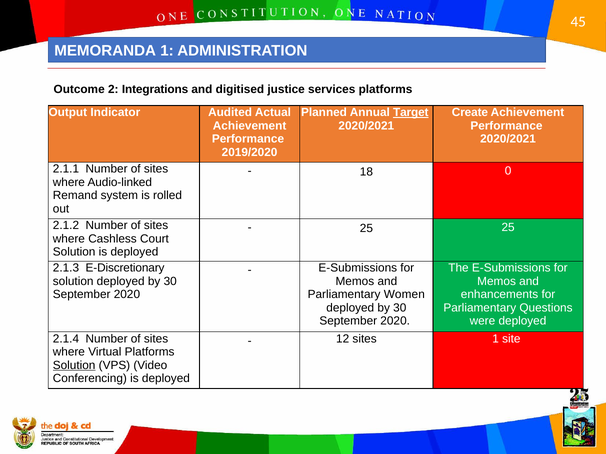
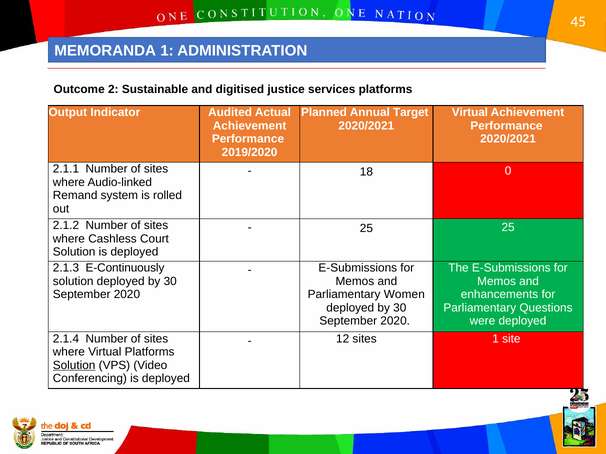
Integrations: Integrations -> Sustainable (155, 90)
Target underline: present -> none (411, 113)
Create: Create -> Virtual (470, 113)
E-Discretionary: E-Discretionary -> E-Continuously (125, 268)
